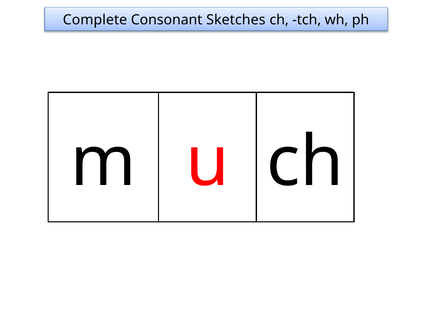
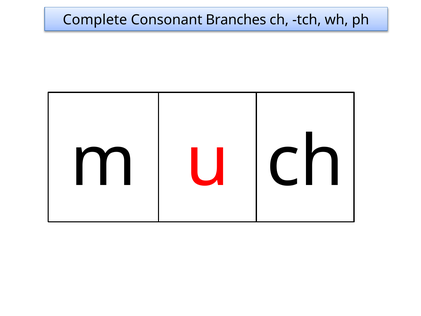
Sketches: Sketches -> Branches (236, 20)
